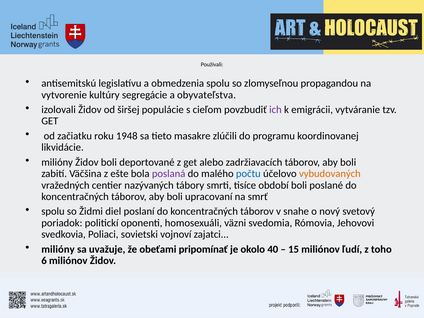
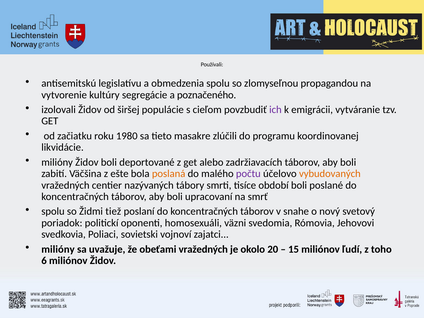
obyvateľstva: obyvateľstva -> poznačeného (207, 95)
1948: 1948 -> 1980 (127, 136)
poslaná colour: purple -> orange (169, 174)
počtu colour: blue -> purple (248, 174)
diel: diel -> tiež (113, 211)
obeťami pripomínať: pripomínať -> vražedných (203, 249)
40: 40 -> 20 (273, 249)
